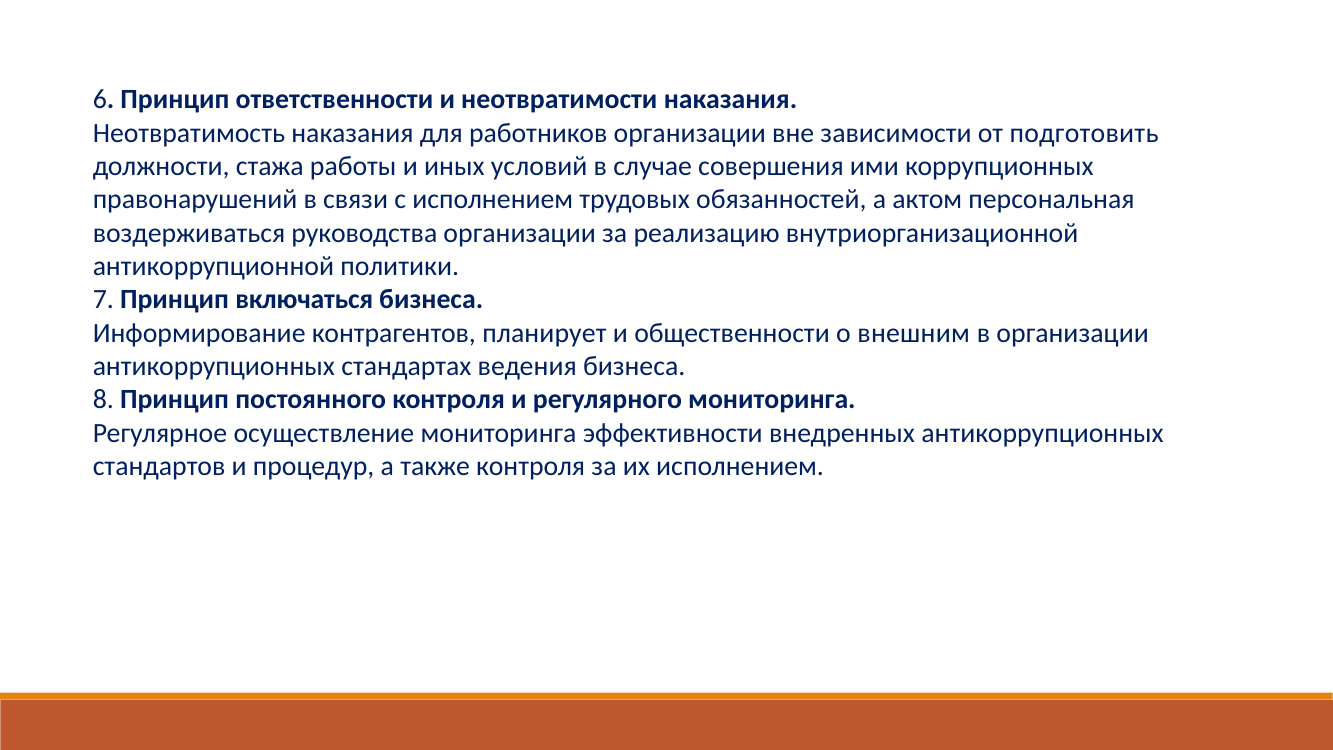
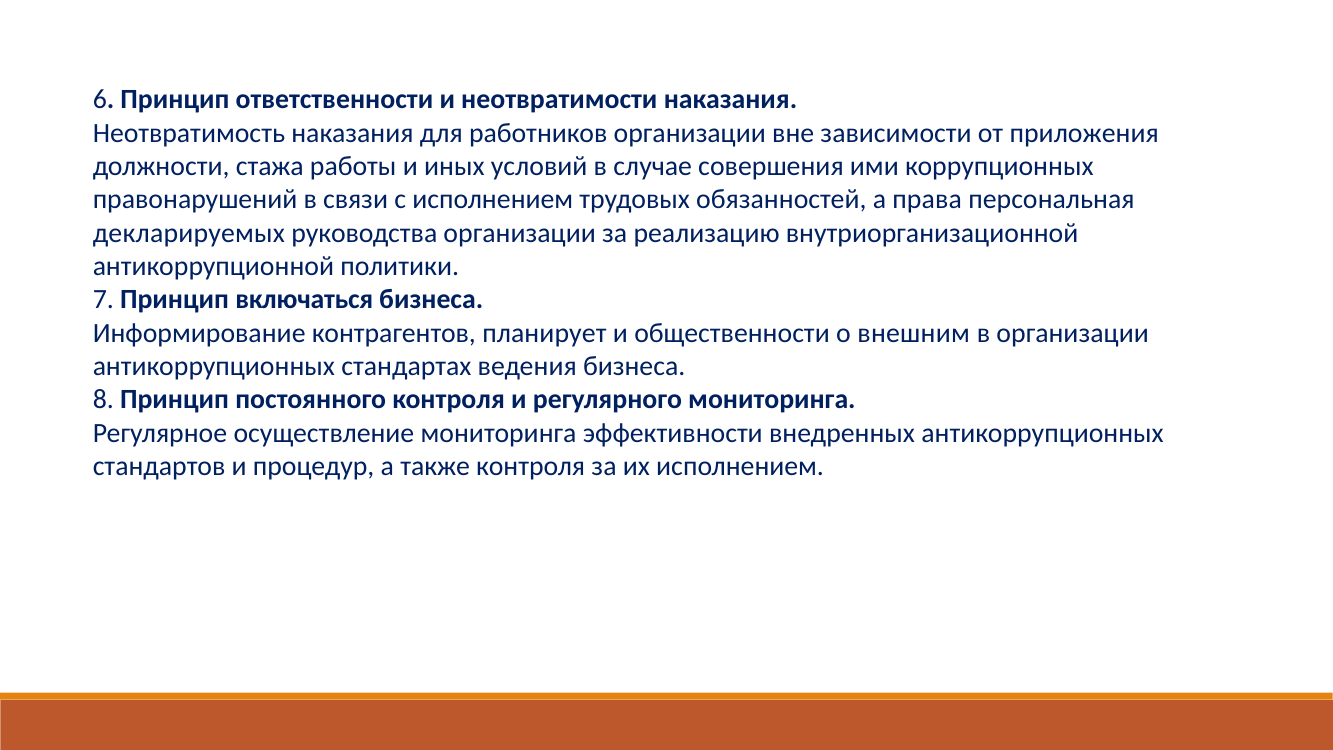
подготовить: подготовить -> приложения (1084, 133)
актом: актом -> права (927, 199)
воздерживаться: воздерживаться -> декларируемых (189, 233)
